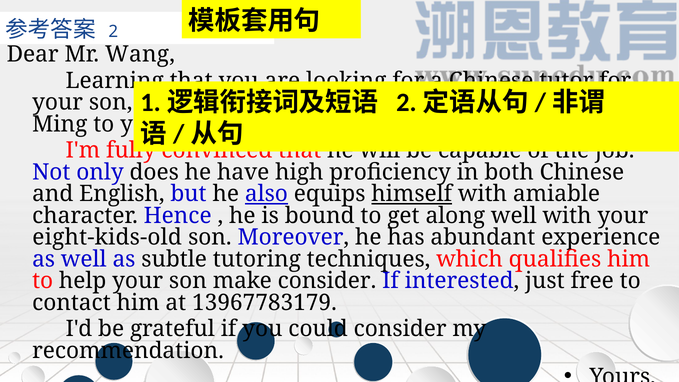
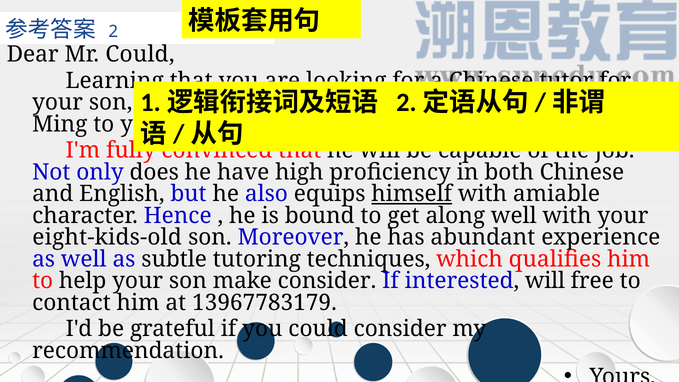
Mr Wang: Wang -> Could (140, 54)
also underline: present -> none (266, 194)
interested just: just -> will (545, 281)
